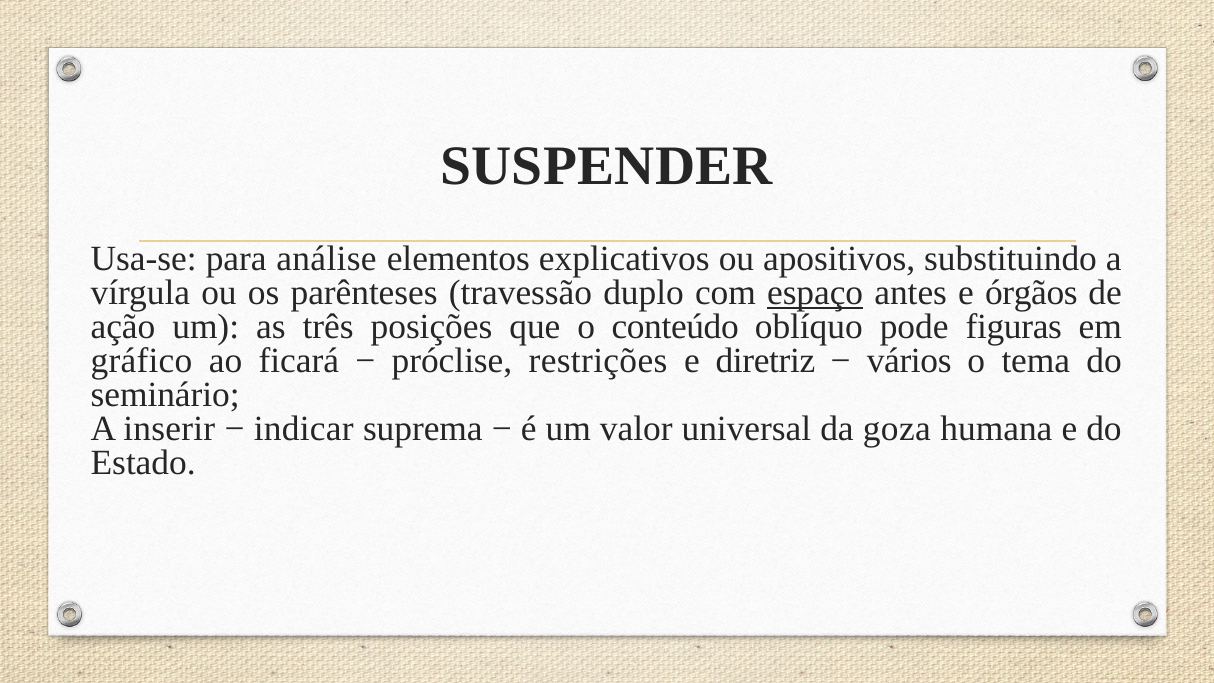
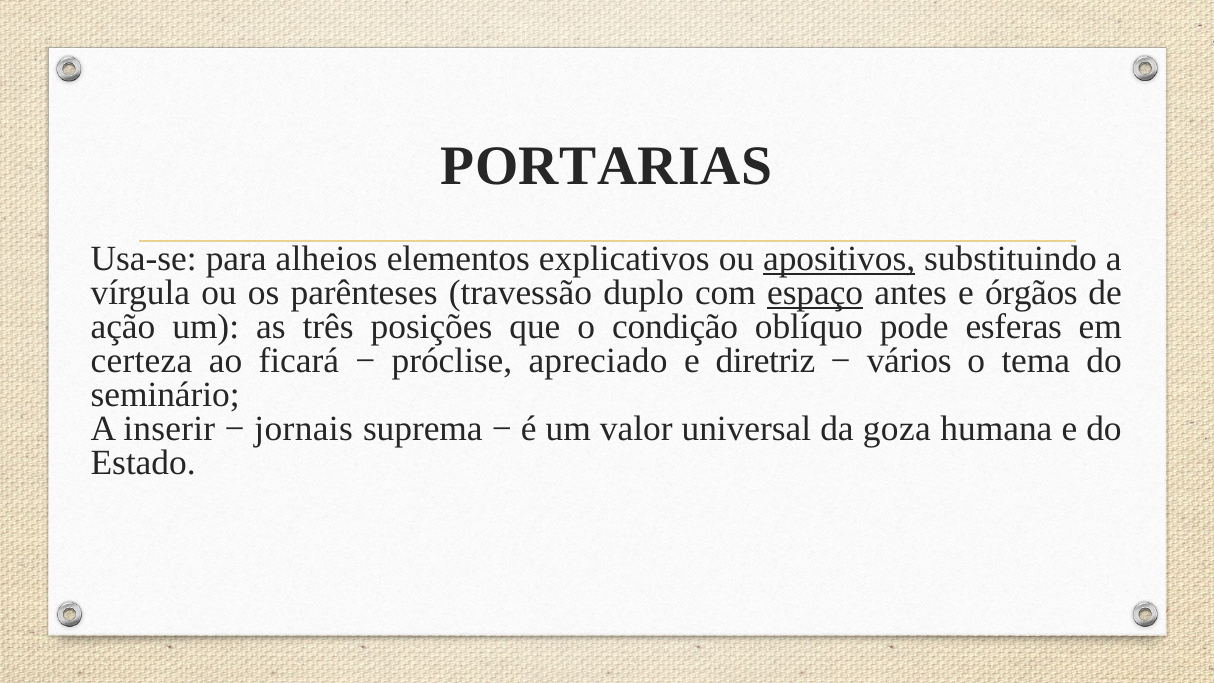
SUSPENDER: SUSPENDER -> PORTARIAS (606, 167)
análise: análise -> alheios (327, 259)
apositivos underline: none -> present (839, 259)
conteúdo: conteúdo -> condição (675, 327)
figuras: figuras -> esferas (1014, 327)
gráfico: gráfico -> certeza (141, 361)
restrições: restrições -> apreciado (598, 361)
indicar: indicar -> jornais (304, 429)
